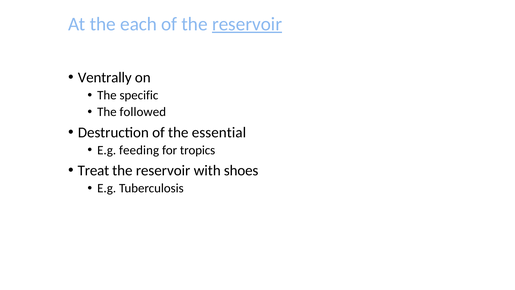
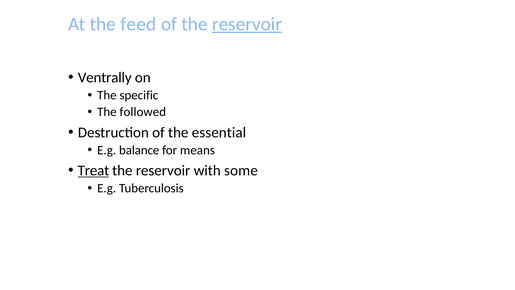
each: each -> feed (138, 24)
feeding: feeding -> balance (139, 150)
tropics: tropics -> means (197, 150)
Treat underline: none -> present (93, 170)
shoes: shoes -> some (241, 170)
